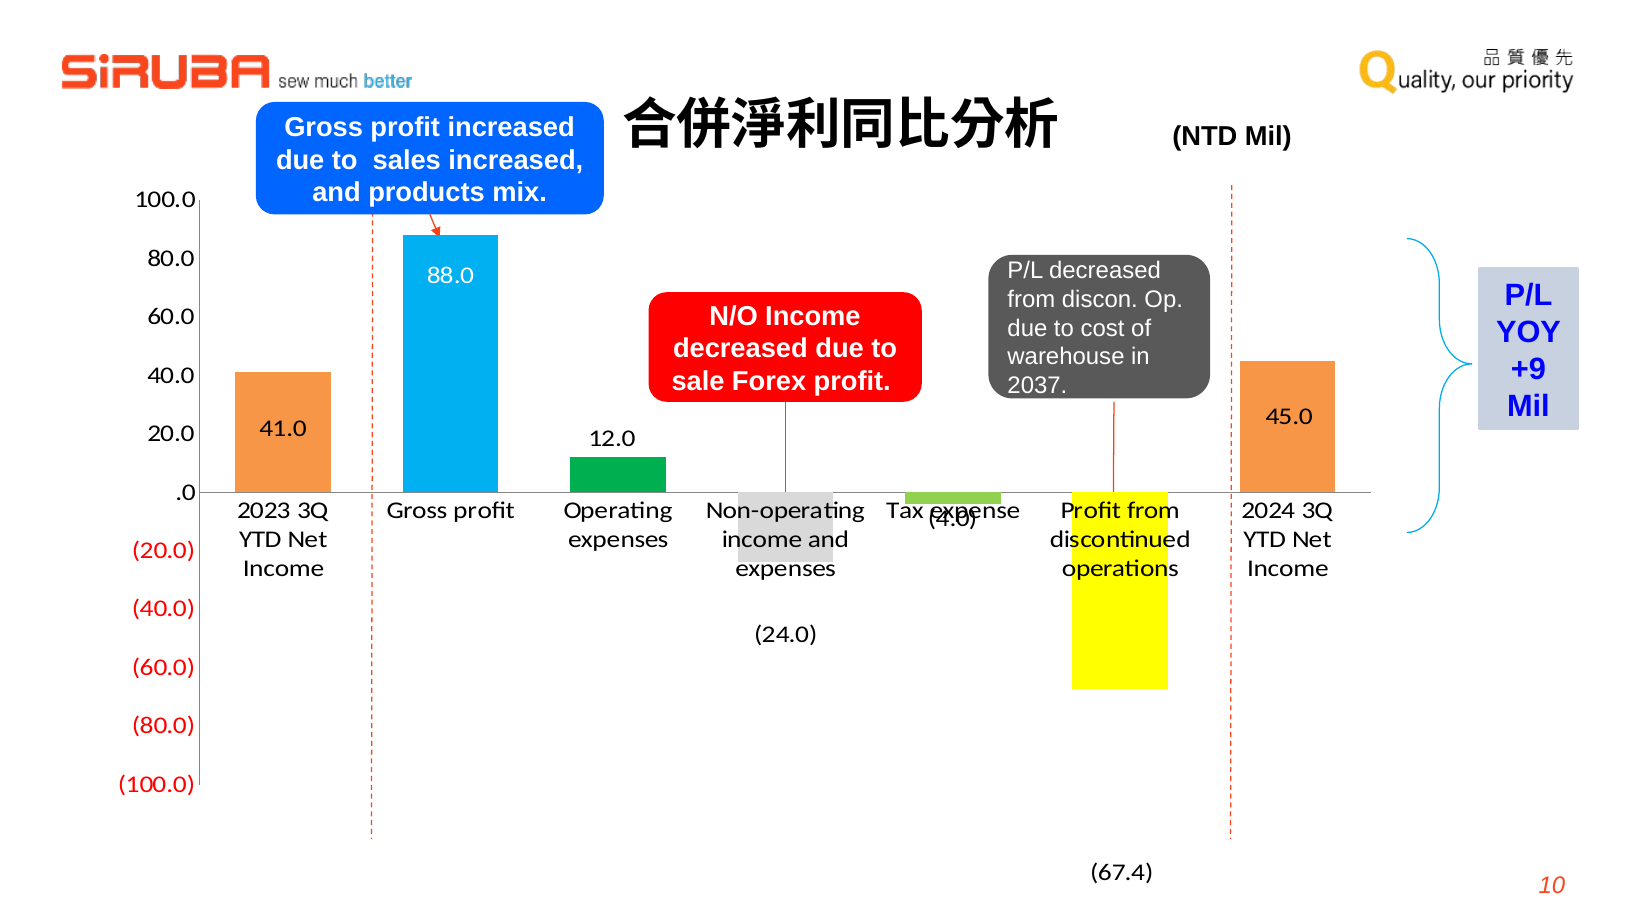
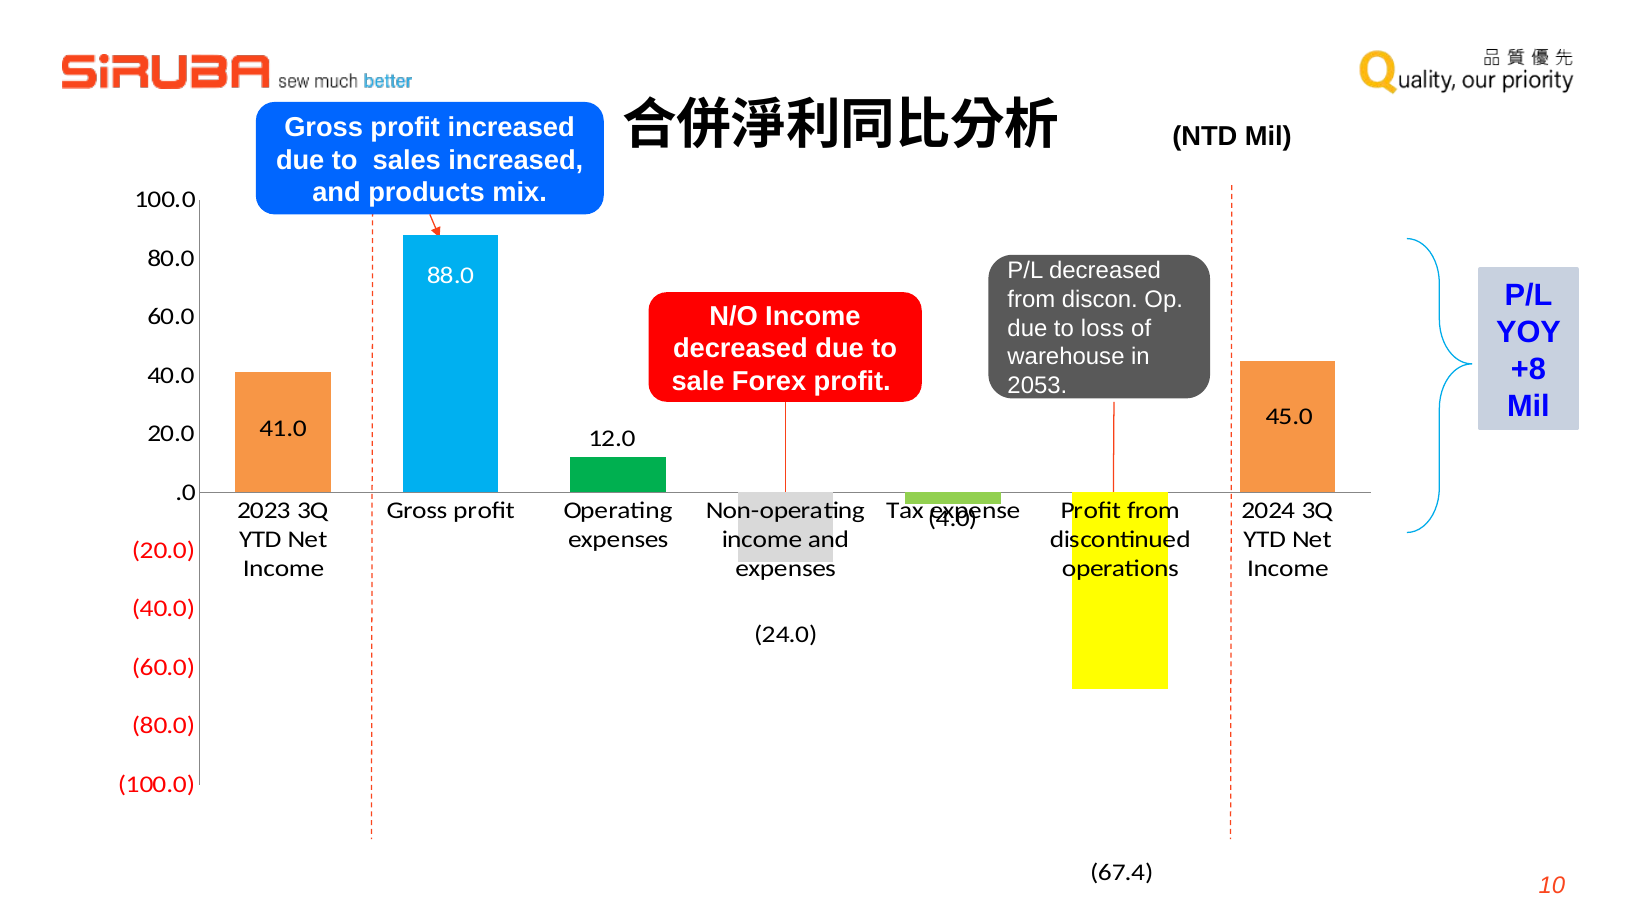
cost: cost -> loss (1102, 328)
+9: +9 -> +8 (1528, 369)
2037: 2037 -> 2053 (1037, 386)
